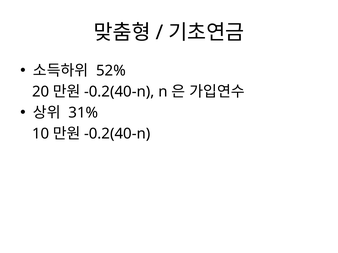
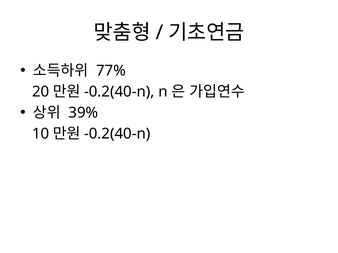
52%: 52% -> 77% (111, 71)
31%: 31% -> 39% (83, 113)
